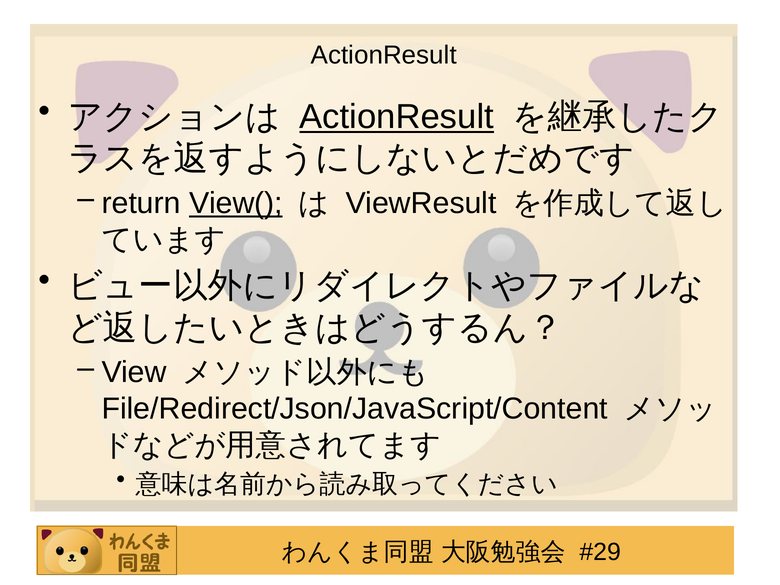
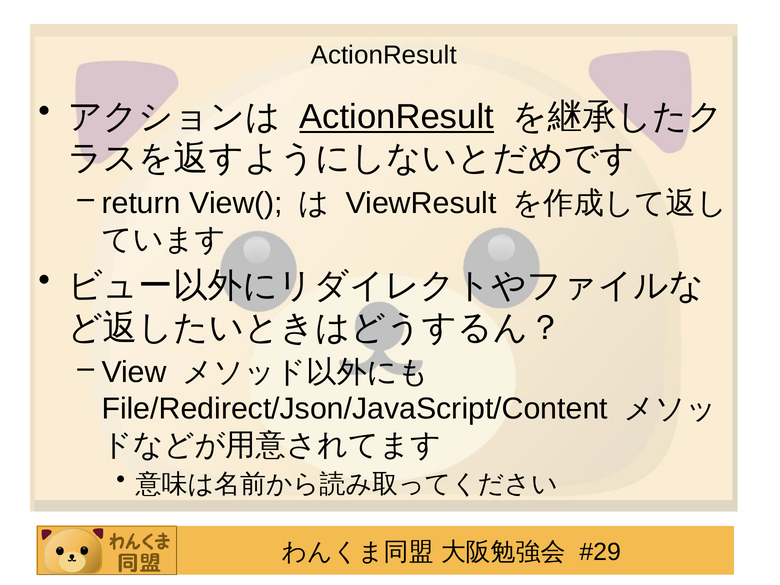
View( underline: present -> none (236, 203)
